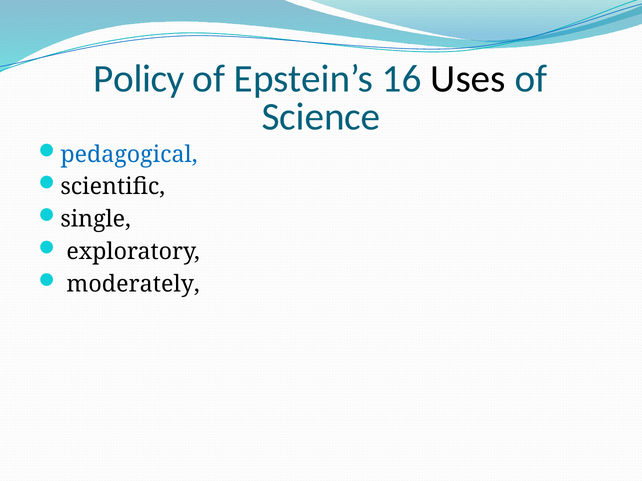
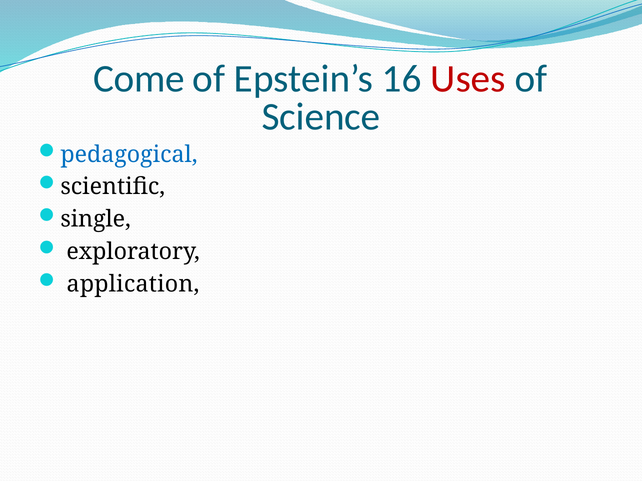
Policy: Policy -> Come (139, 79)
Uses colour: black -> red (468, 79)
moderately: moderately -> application (133, 284)
